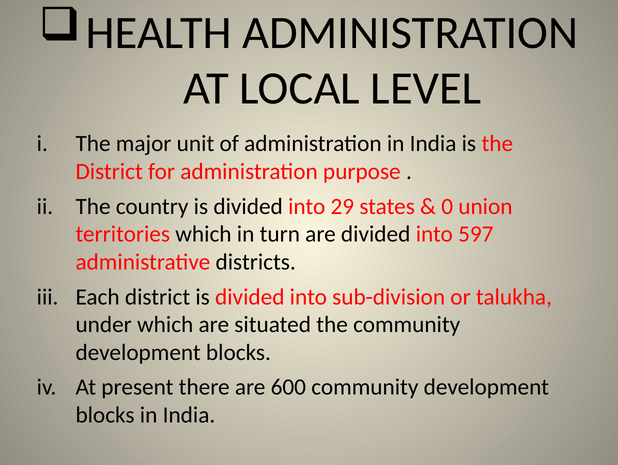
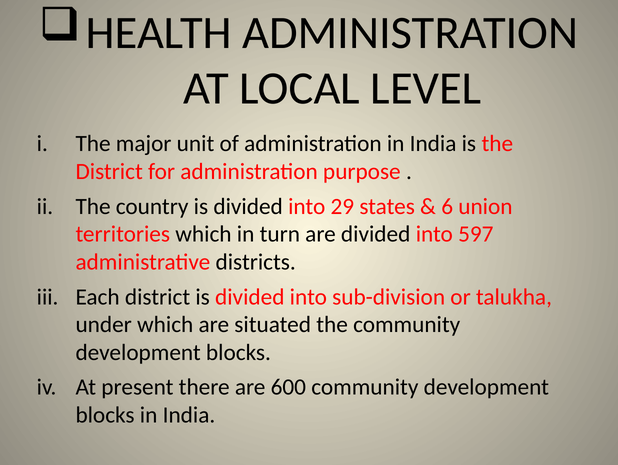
0: 0 -> 6 (447, 206)
